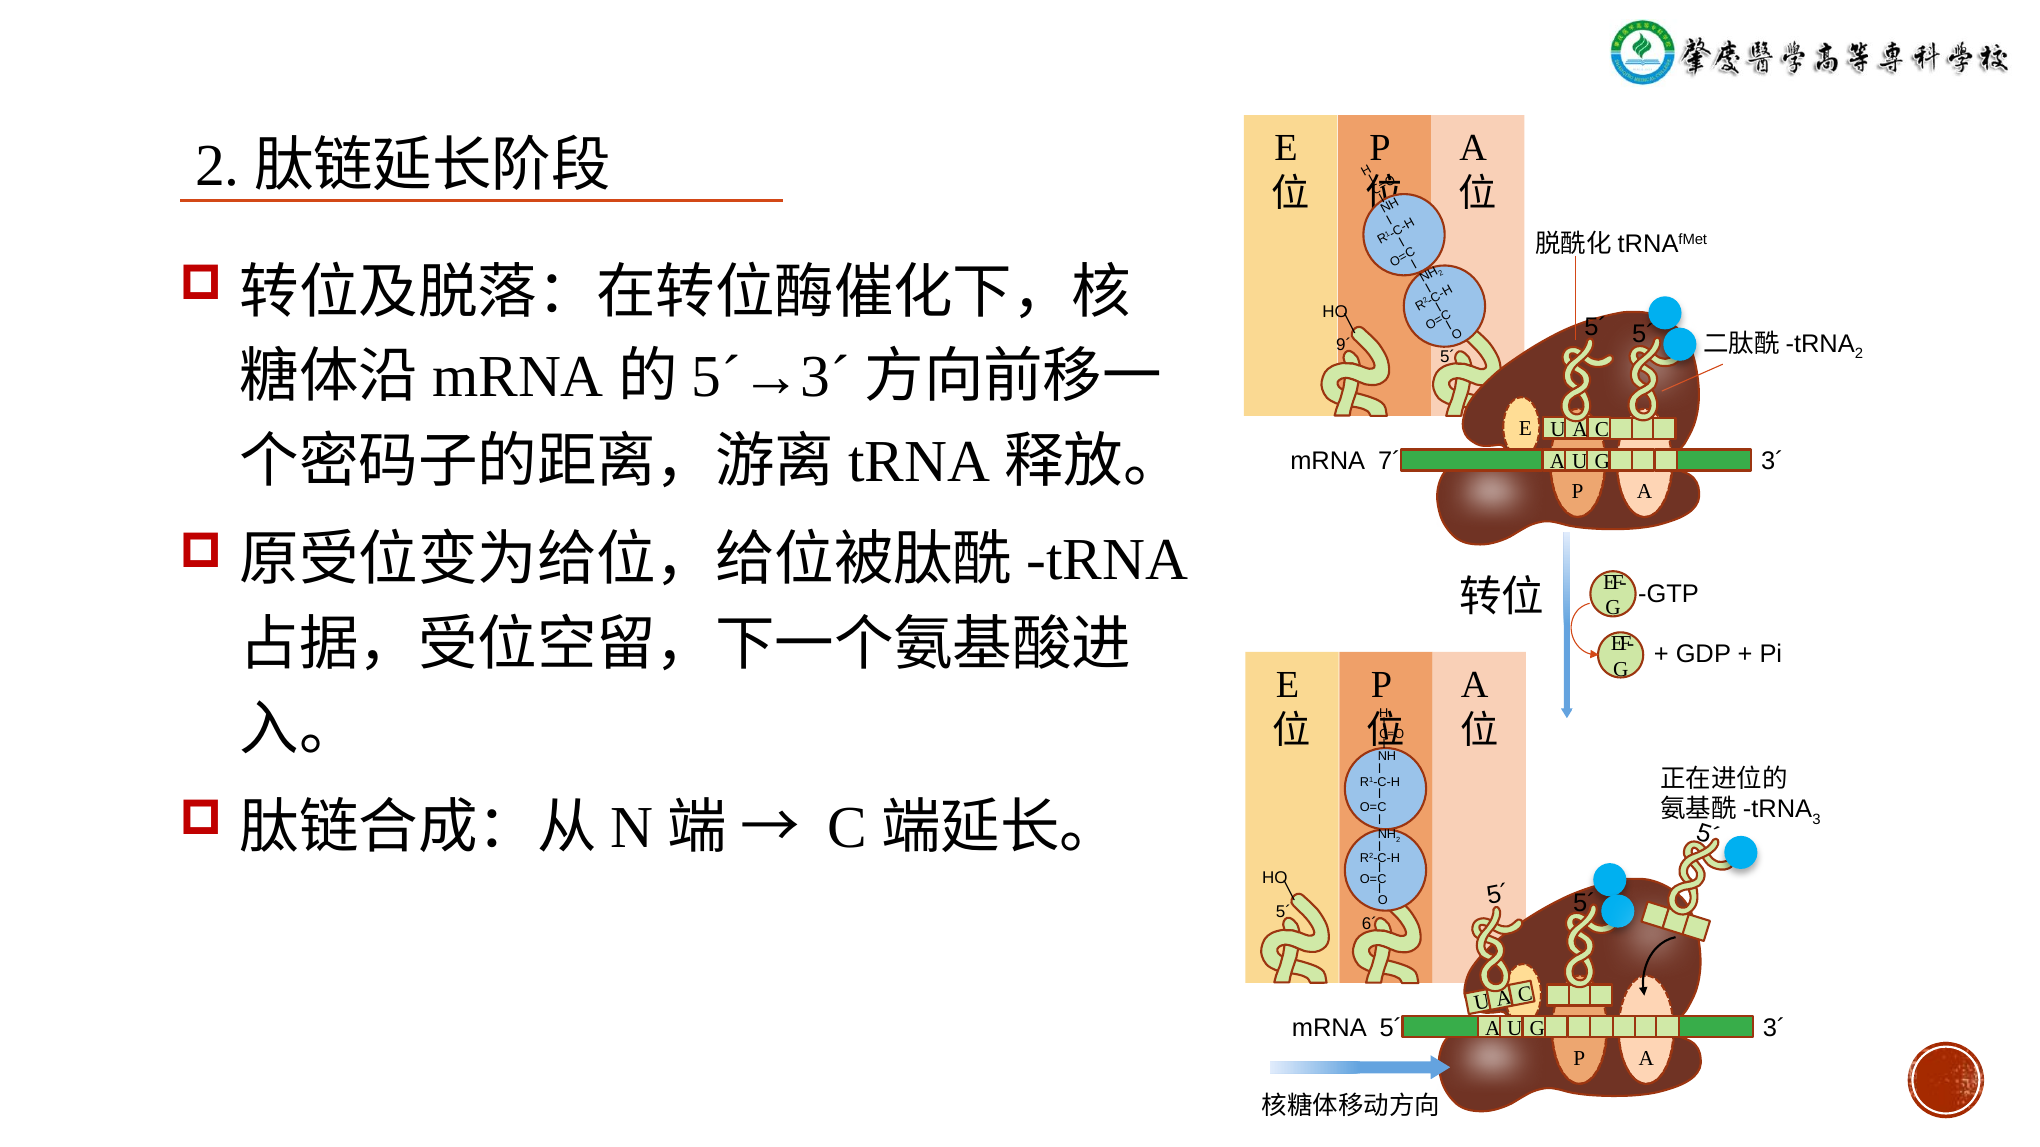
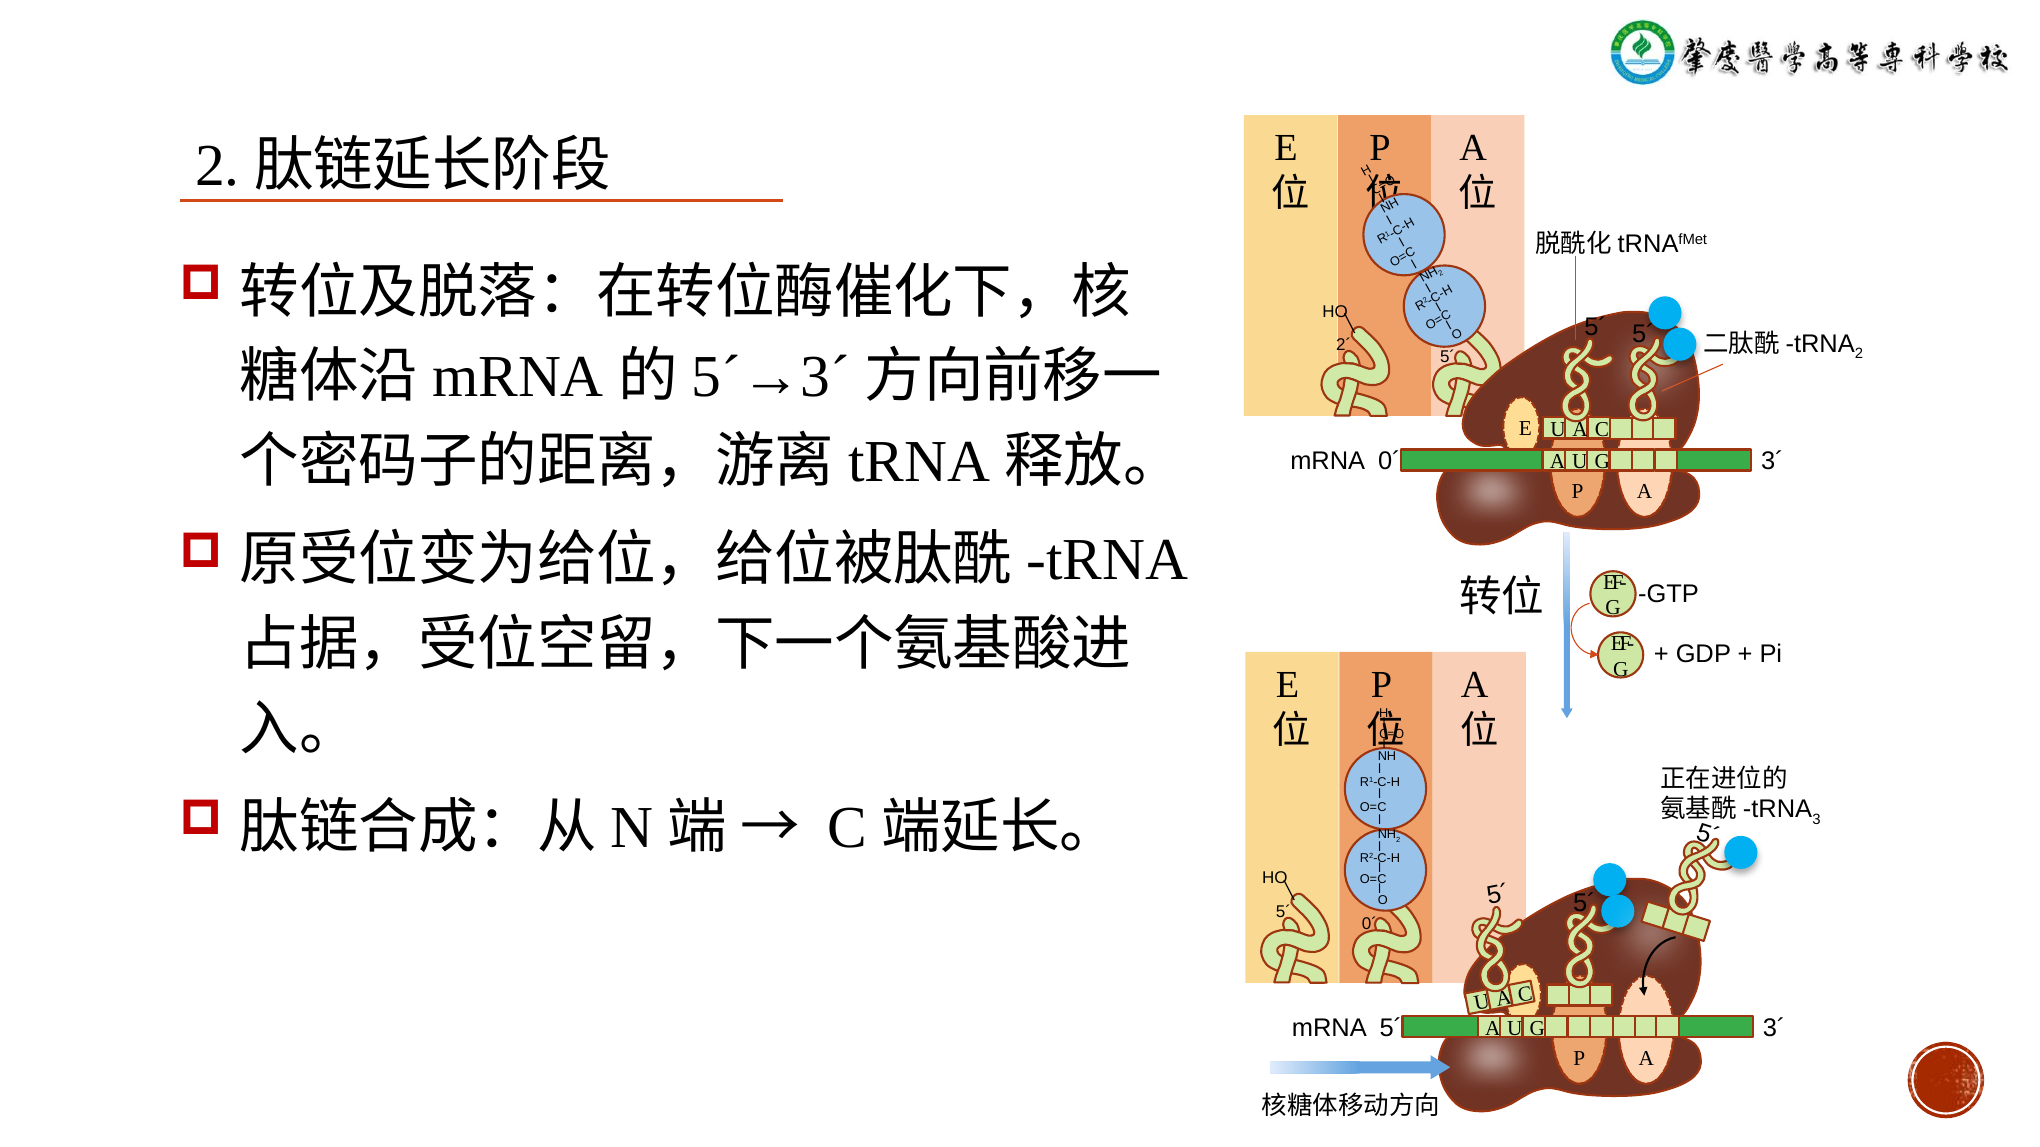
9´: 9´ -> 2´ (1344, 345)
mRNA 7´: 7´ -> 0´ (1389, 462)
6´: 6´ -> 0´ (1369, 924)
